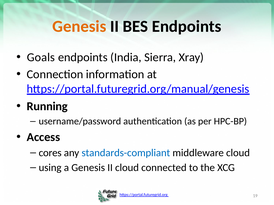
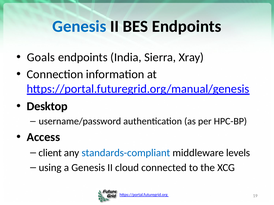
Genesis colour: orange -> blue (79, 27)
Running: Running -> Desktop (47, 107)
cores: cores -> client (50, 153)
middleware cloud: cloud -> levels (238, 153)
